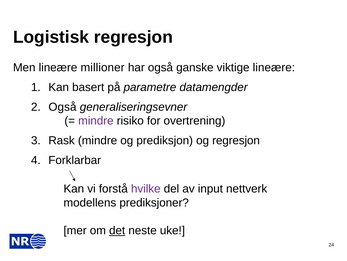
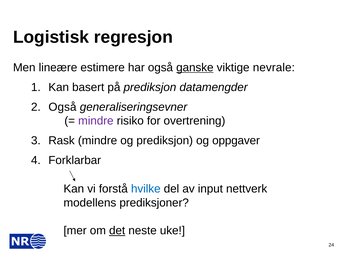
millioner: millioner -> estimere (103, 67)
ganske underline: none -> present (195, 67)
viktige lineære: lineære -> nevrale (274, 67)
på parametre: parametre -> prediksjon (150, 87)
og regresjon: regresjon -> oppgaver (236, 140)
hvilke colour: purple -> blue (146, 188)
